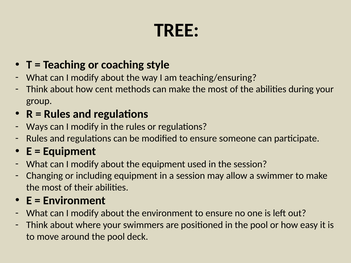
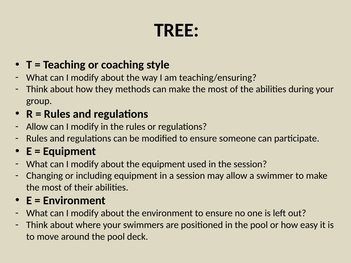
cent: cent -> they (104, 89)
Ways: Ways -> Allow (37, 127)
